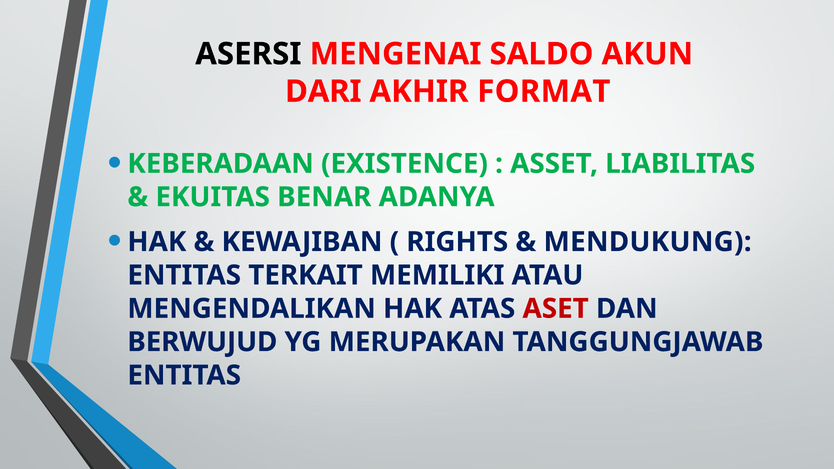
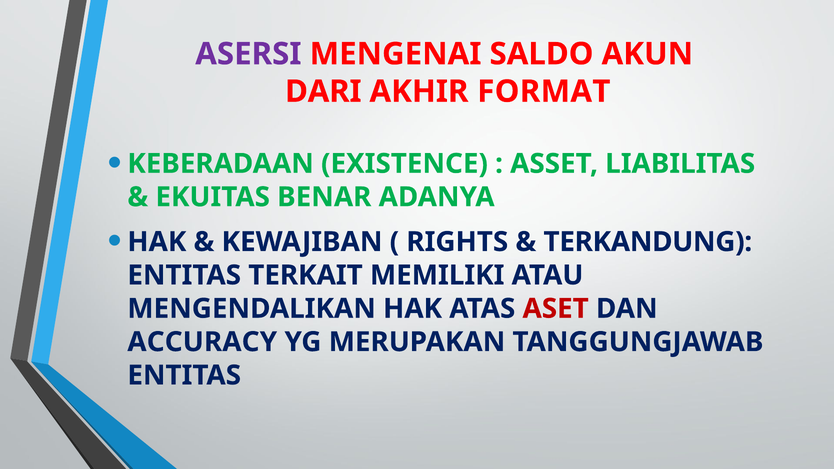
ASERSI colour: black -> purple (248, 54)
MENDUKUNG: MENDUKUNG -> TERKANDUNG (648, 242)
BERWUJUD: BERWUJUD -> ACCURACY (202, 342)
